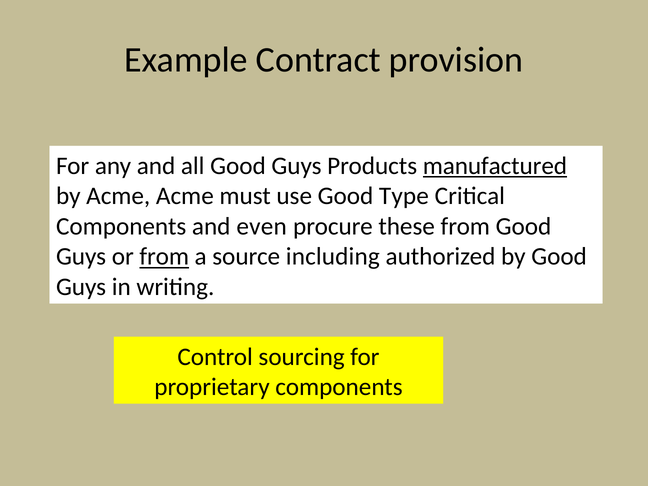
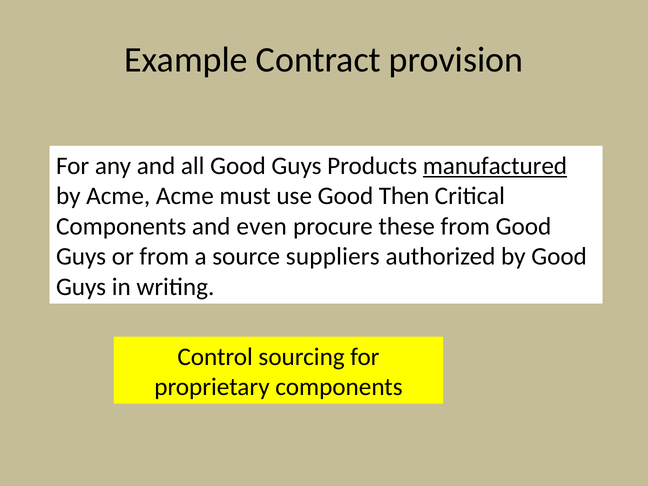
Type: Type -> Then (404, 196)
from underline: present -> none (164, 257)
including: including -> suppliers (333, 257)
